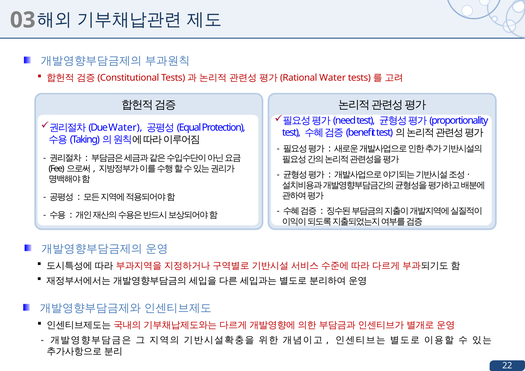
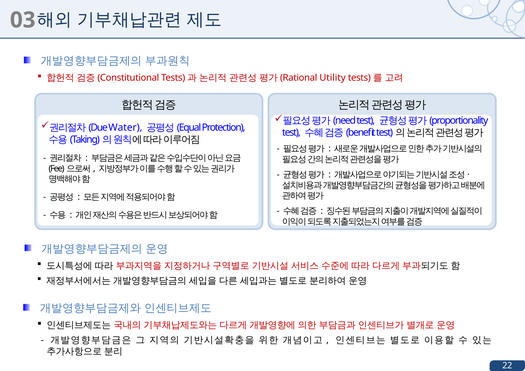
Water: Water -> Utility (333, 78)
